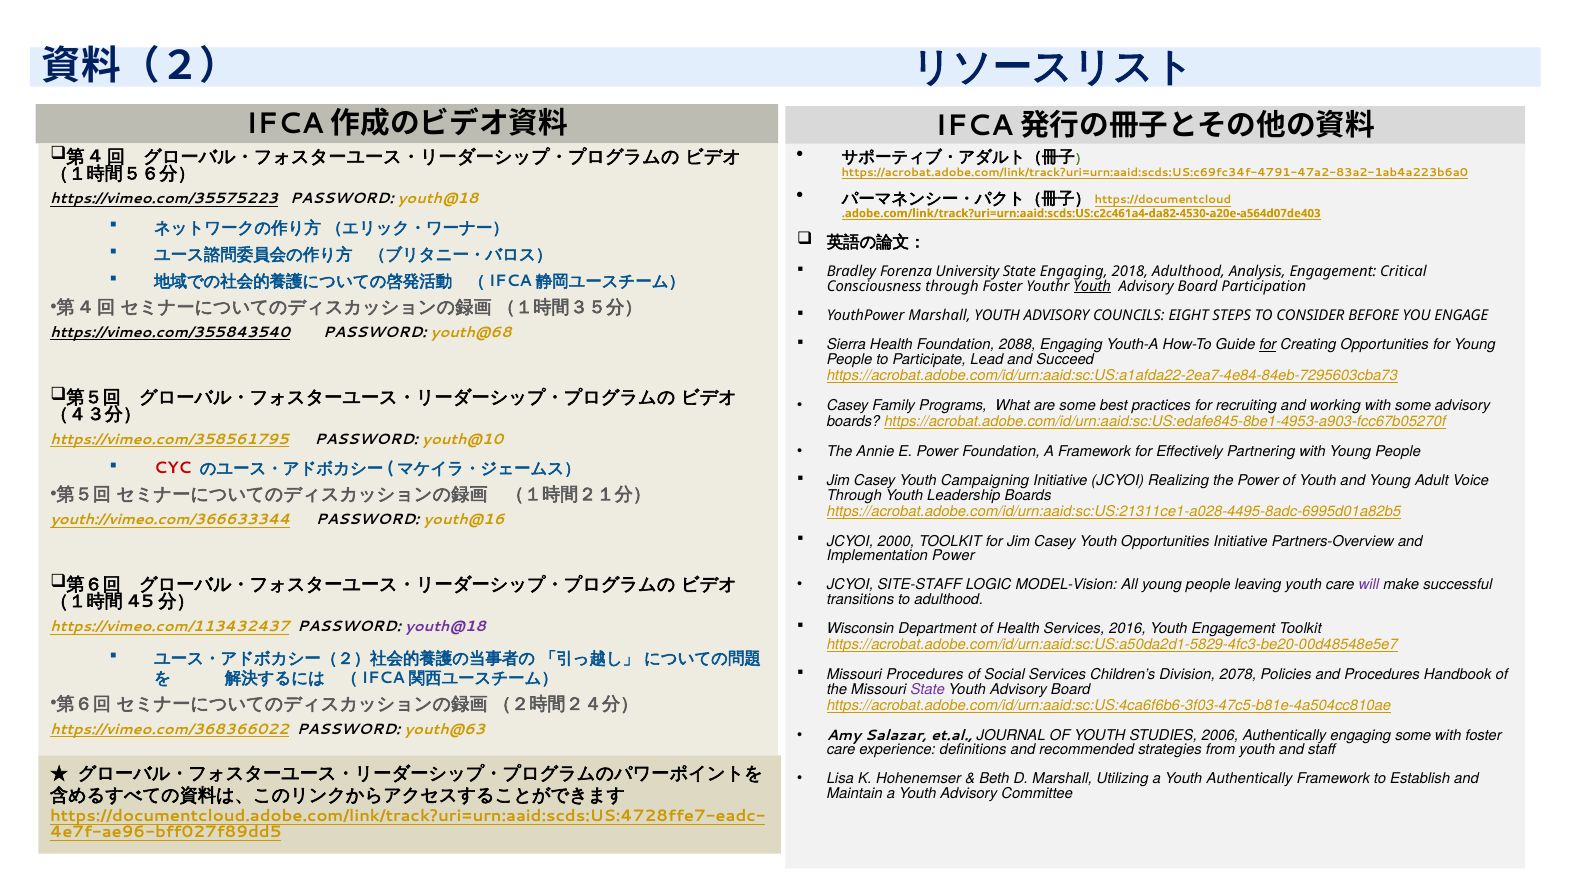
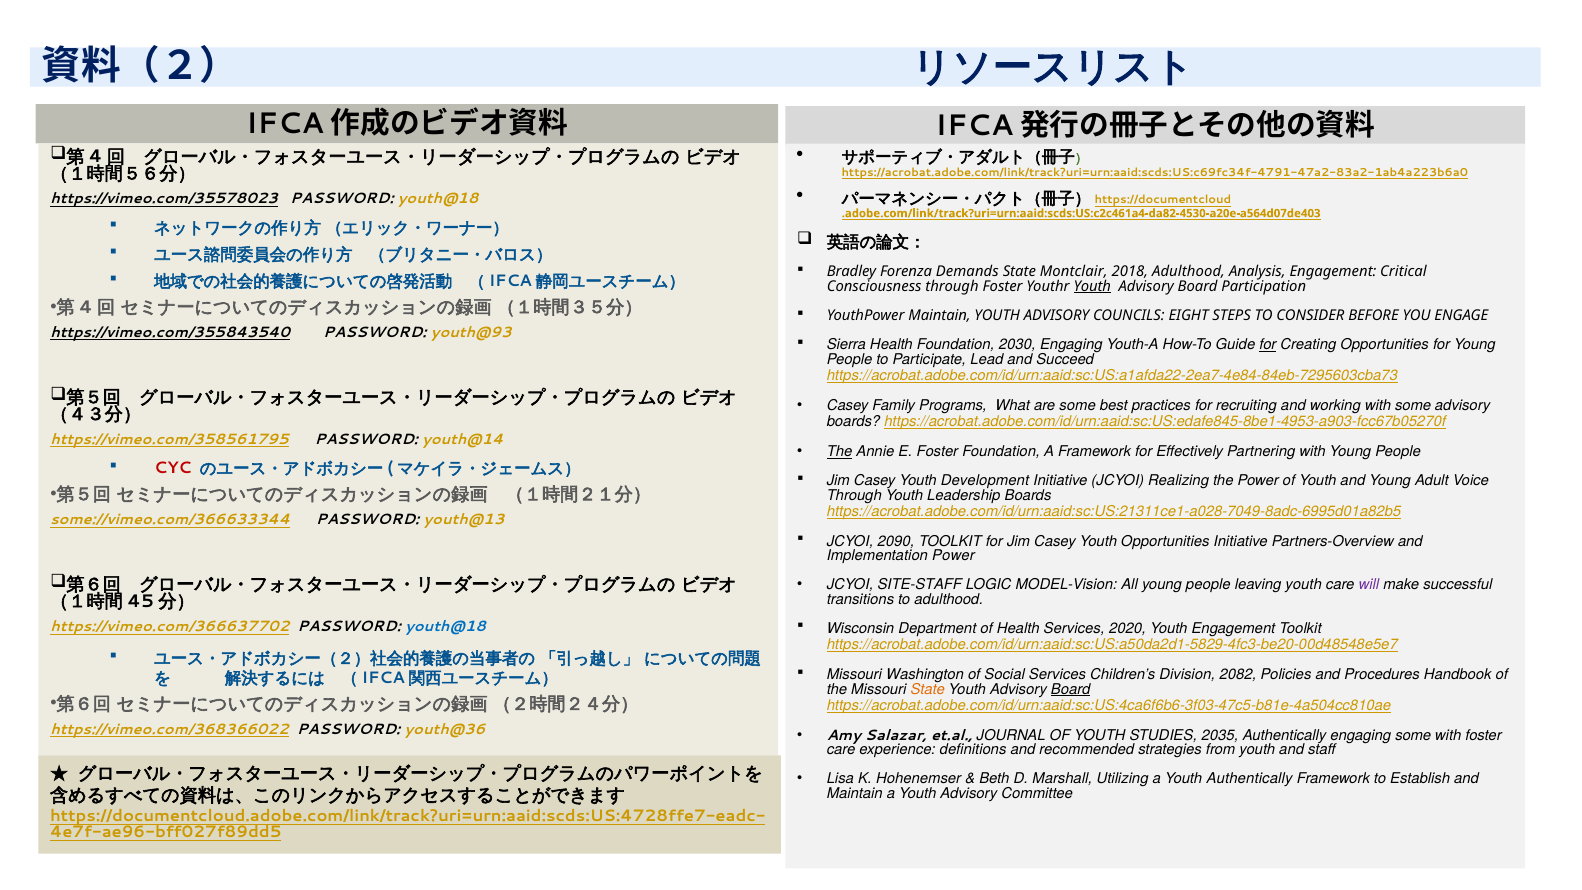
https://vimeo.com/35575223: https://vimeo.com/35575223 -> https://vimeo.com/35578023 (164, 199)
University: University -> Demands (967, 272)
State Engaging: Engaging -> Montclair (1074, 272)
YouthPower Marshall: Marshall -> Maintain (940, 316)
youth@68: youth@68 -> youth@93 (471, 332)
2088: 2088 -> 2030 (1017, 345)
youth@10: youth@10 -> youth@14 (463, 439)
The underline: none -> present (840, 452)
E Power: Power -> Foster (937, 452)
Campaigning: Campaigning -> Development (985, 481)
https://acrobat.adobe.com/id/urn:aaid:sc:US:21311ce1-a028-4495-8adc-6995d01a82b5: https://acrobat.adobe.com/id/urn:aaid:sc:US:21311ce1-a028-4495-8adc-6995d01a82b5 -> https://acrobat.adobe.com/id/urn:aaid:sc:US:21311ce1-a028-7049-8adc-6995d01a82b5 (1114, 512)
youth://vimeo.com/366633344: youth://vimeo.com/366633344 -> some://vimeo.com/366633344 (170, 519)
youth@16: youth@16 -> youth@13 (464, 519)
2000: 2000 -> 2090 (896, 541)
https://vimeo.com/113432437: https://vimeo.com/113432437 -> https://vimeo.com/366637702 (170, 626)
youth@18 colour: purple -> blue (445, 626)
2016: 2016 -> 2020 (1128, 629)
Missouri Procedures: Procedures -> Washington (925, 675)
2078: 2078 -> 2082 (1238, 675)
State colour: purple -> orange (928, 689)
Board underline: none -> present (1071, 689)
youth@63: youth@63 -> youth@36 (445, 729)
2006: 2006 -> 2035 (1220, 735)
